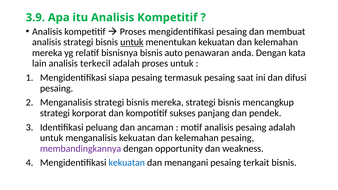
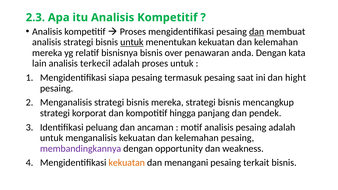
3.9: 3.9 -> 2.3 (35, 18)
dan underline: none -> present (257, 32)
auto: auto -> over (174, 53)
difusi: difusi -> hight (296, 78)
sukses: sukses -> hingga (183, 113)
kekuatan colour: blue -> orange (127, 163)
